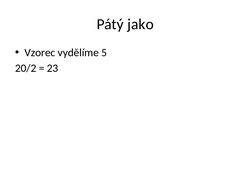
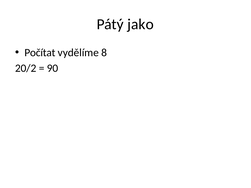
Vzorec: Vzorec -> Počítat (40, 53)
5: 5 -> 8 (104, 53)
23: 23 -> 90 (53, 68)
